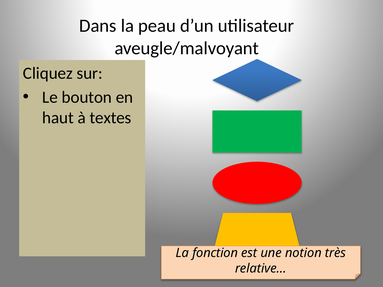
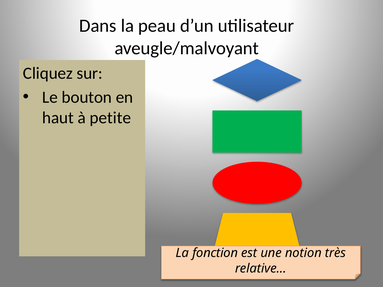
textes: textes -> petite (110, 118)
